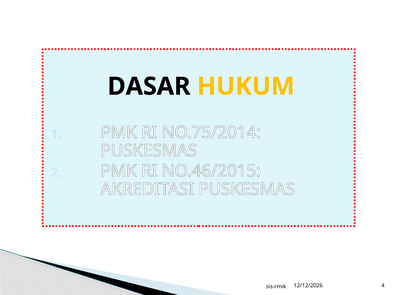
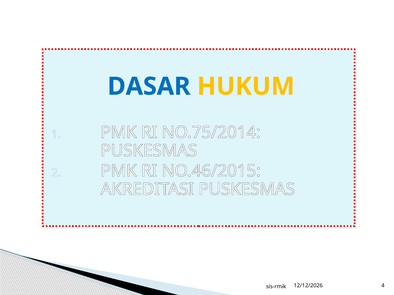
DASAR colour: black -> blue (149, 87)
